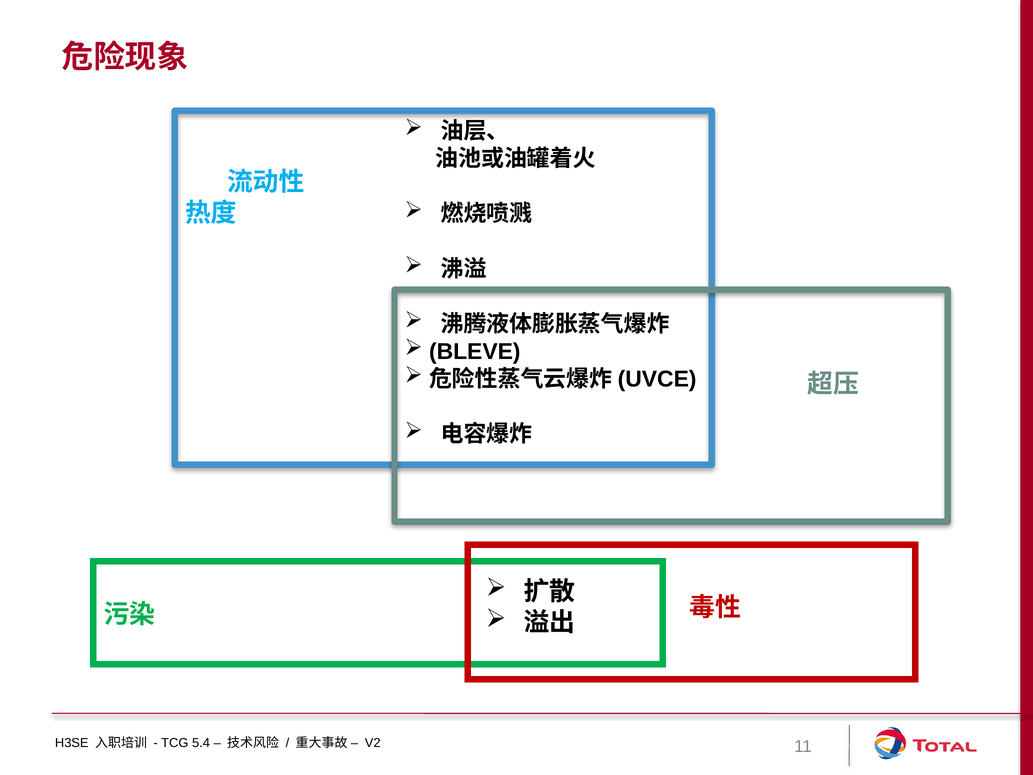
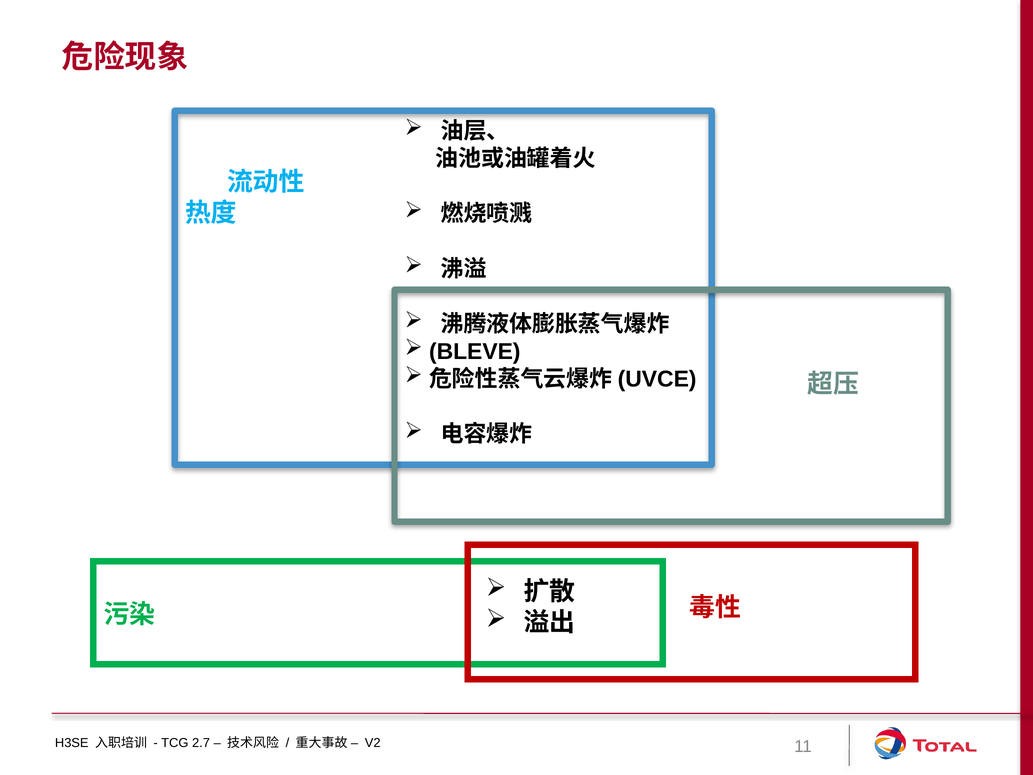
5.4: 5.4 -> 2.7 (201, 743)
